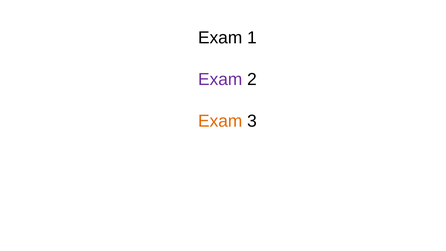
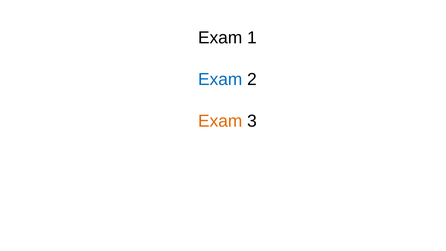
Exam colour: purple -> blue (220, 79)
